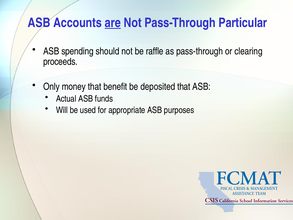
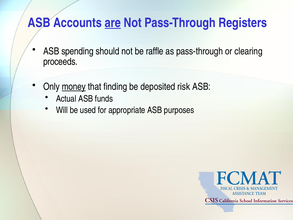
Particular: Particular -> Registers (243, 23)
money underline: none -> present (74, 87)
benefit: benefit -> finding (115, 87)
deposited that: that -> risk (184, 87)
